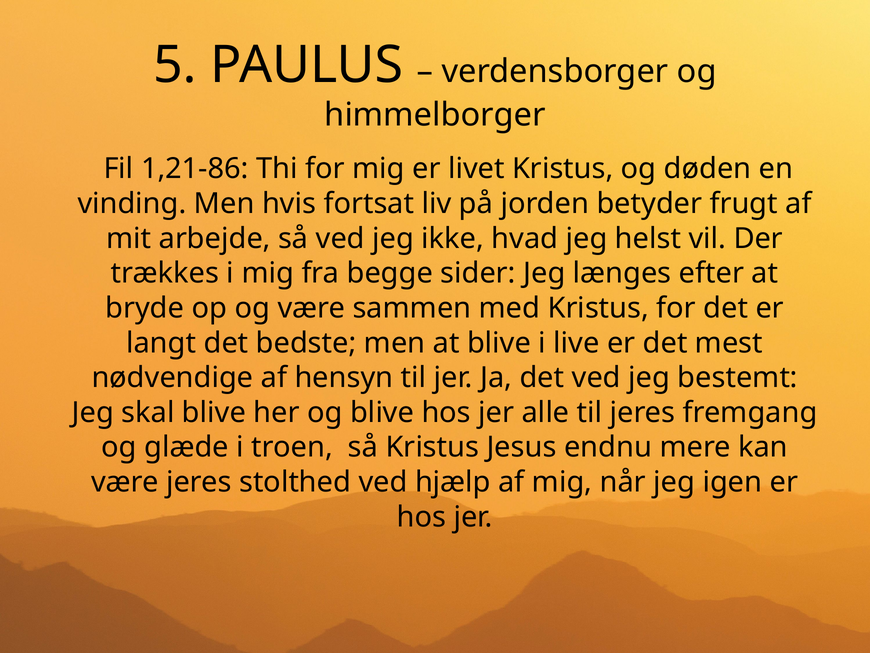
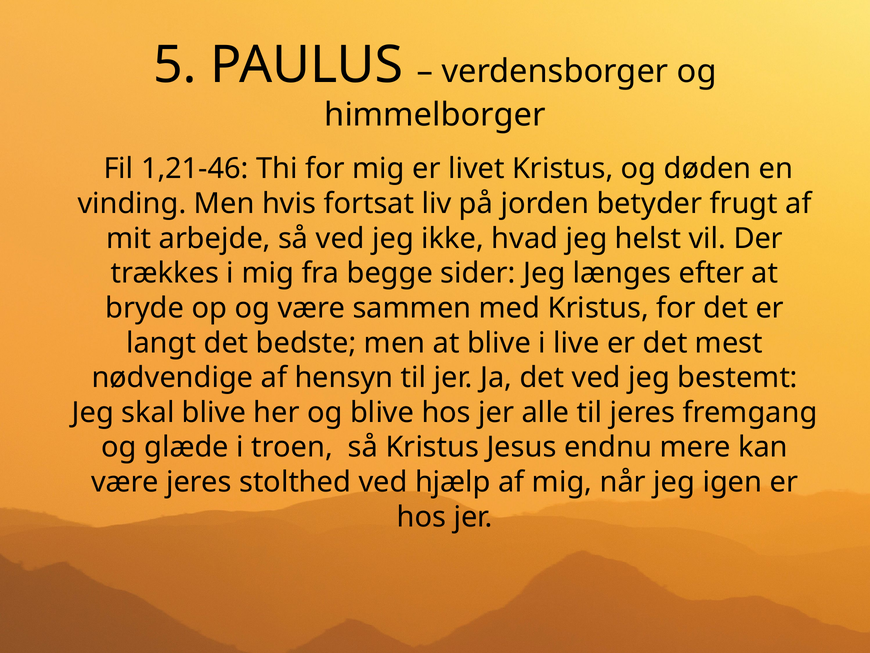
1,21-86: 1,21-86 -> 1,21-46 (195, 169)
